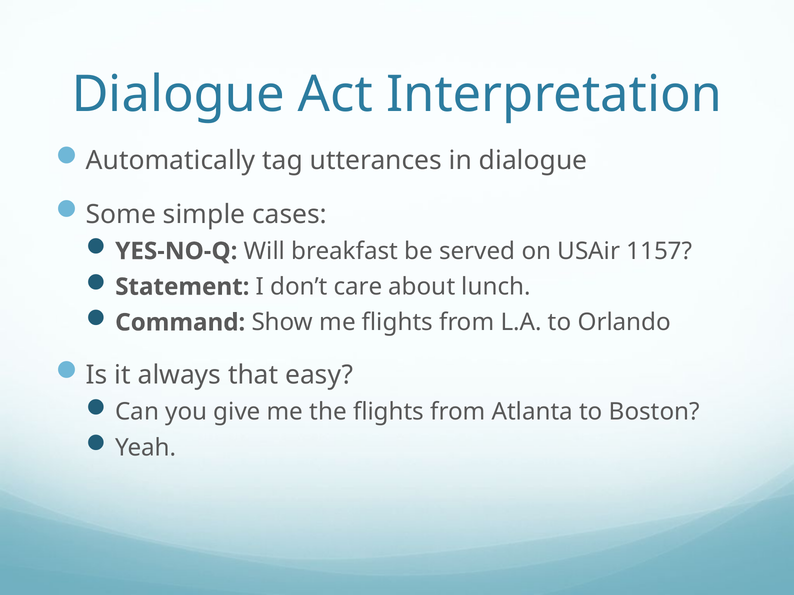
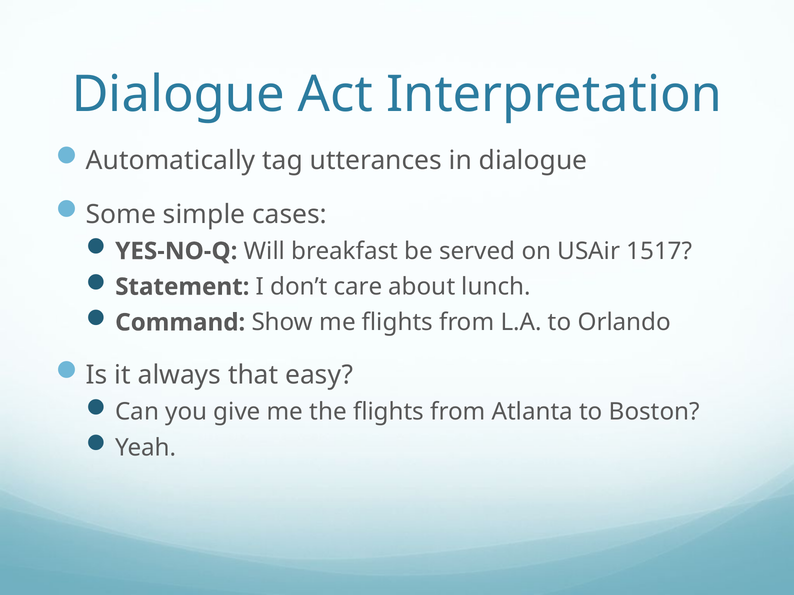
1157: 1157 -> 1517 (659, 251)
